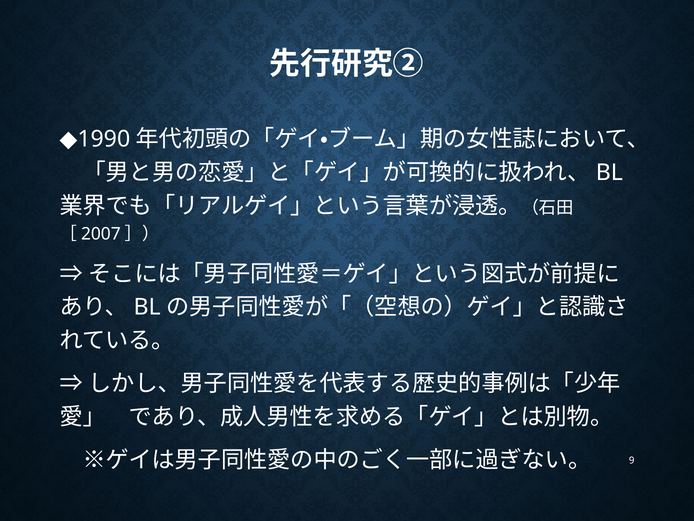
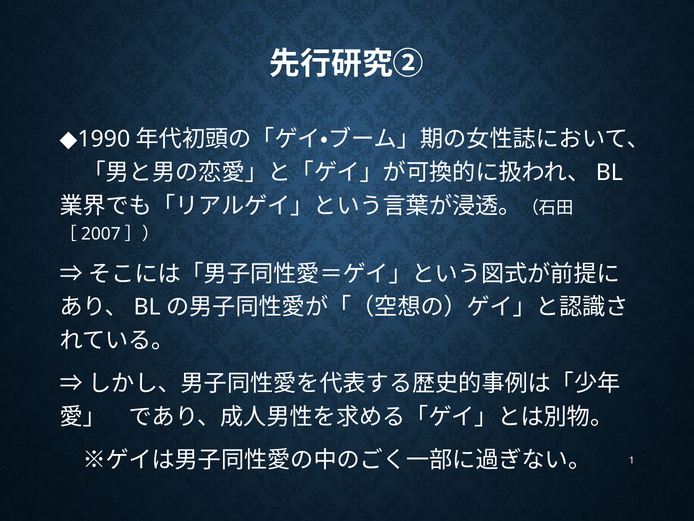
9: 9 -> 1 (632, 460)
